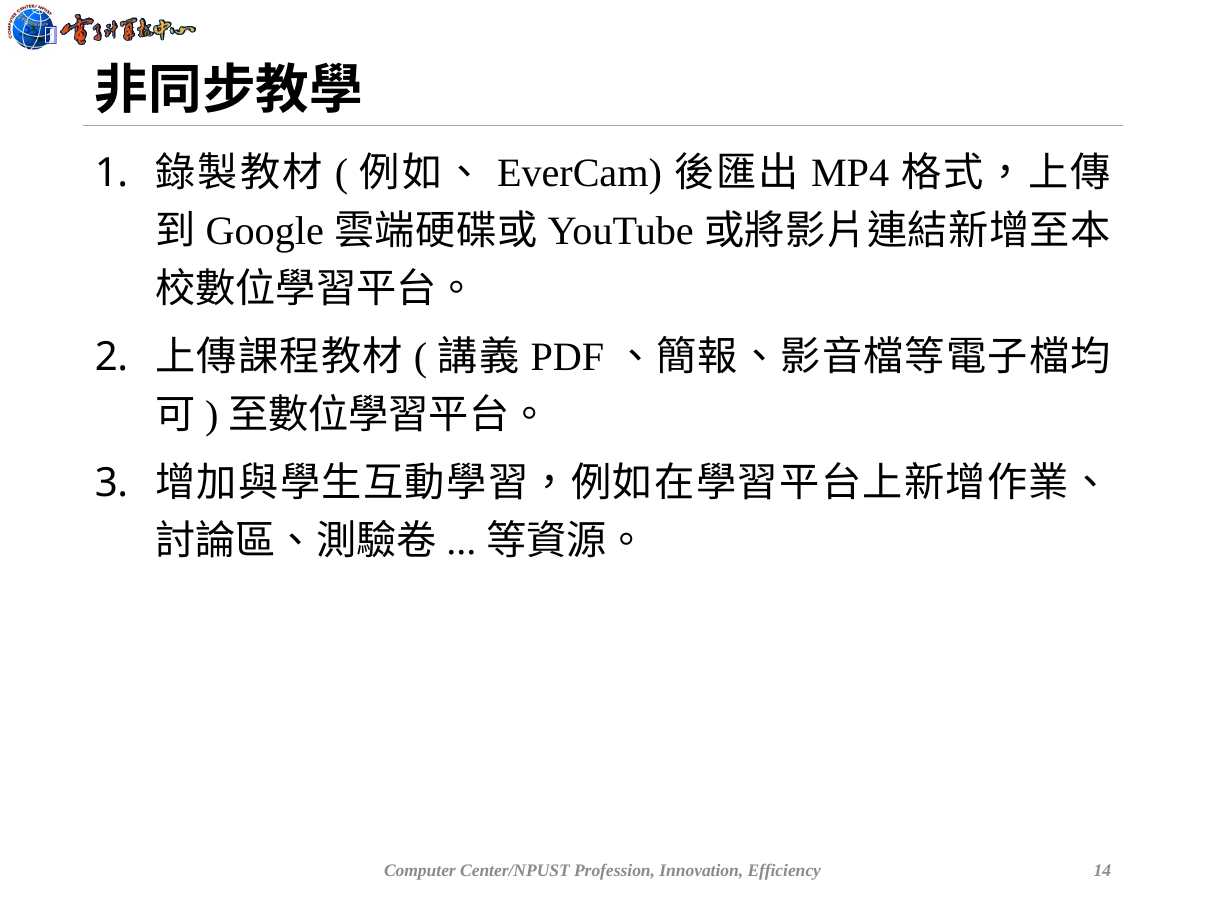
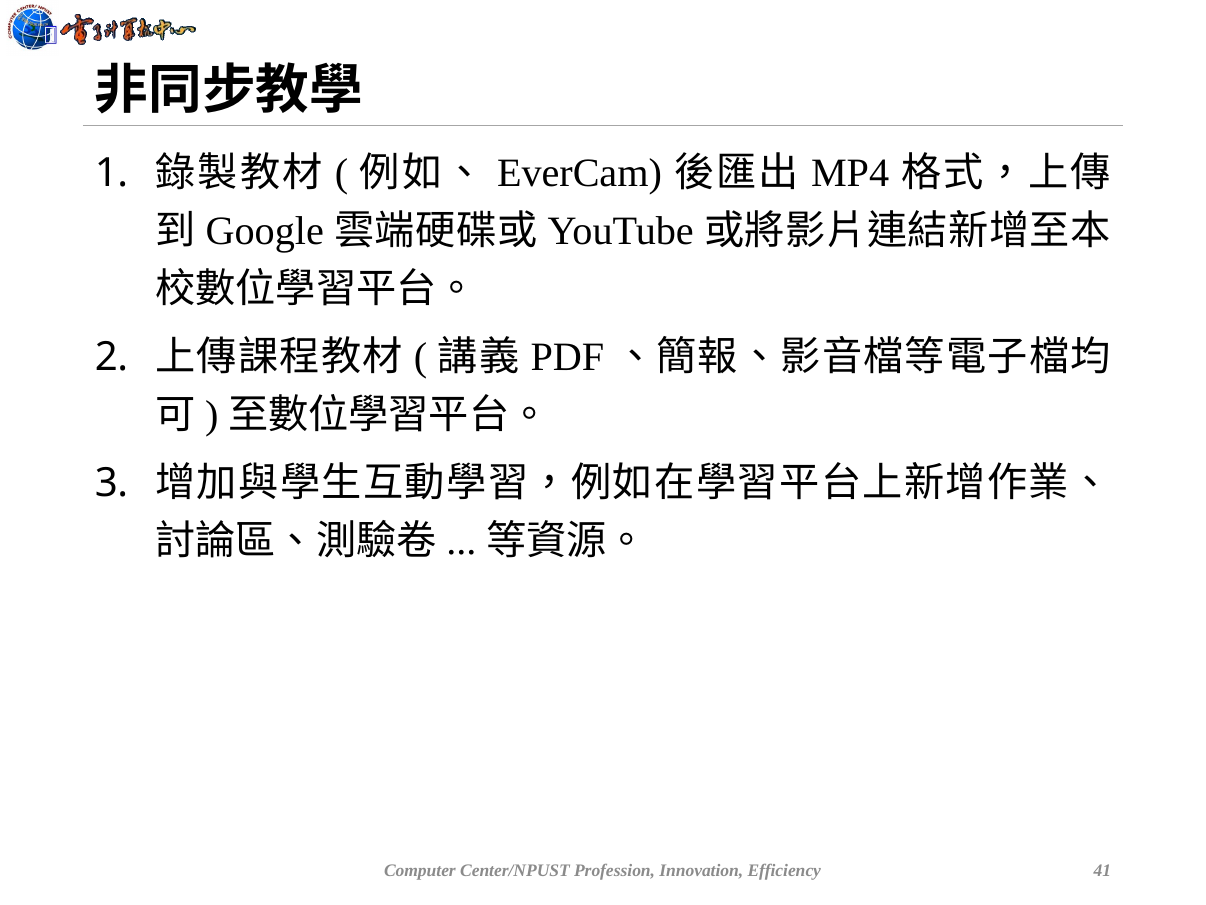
14: 14 -> 41 (1102, 870)
